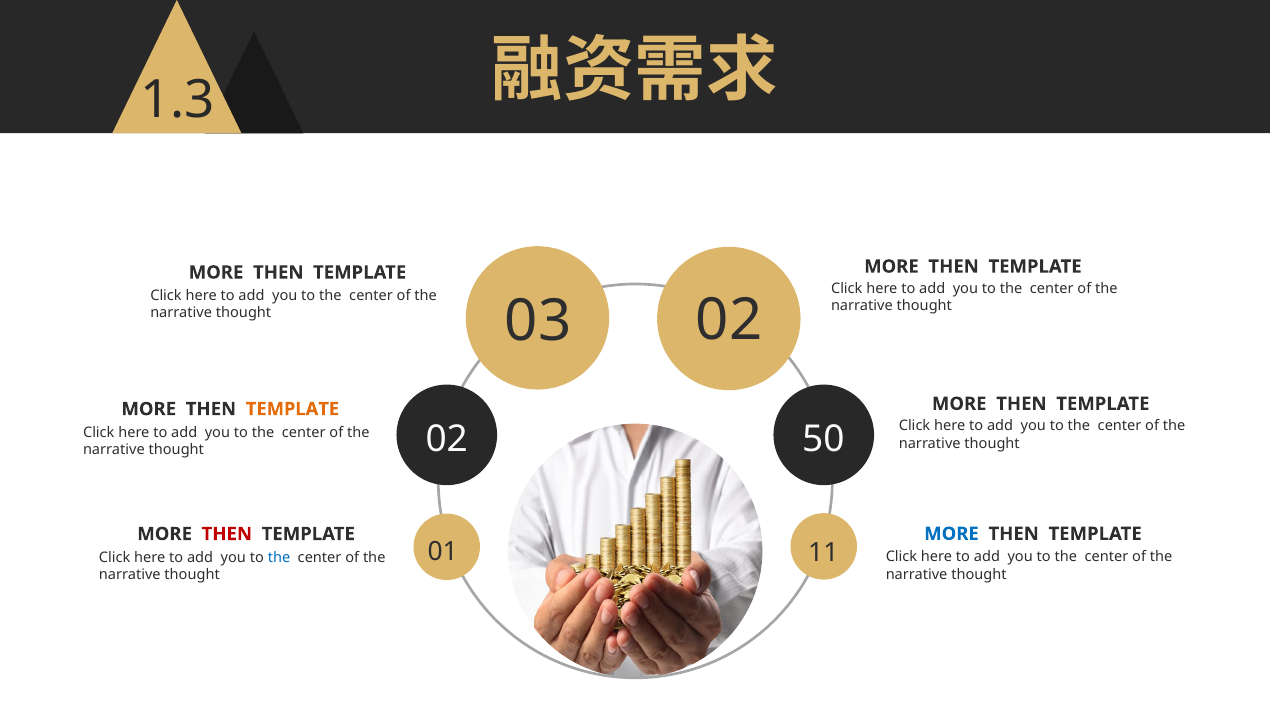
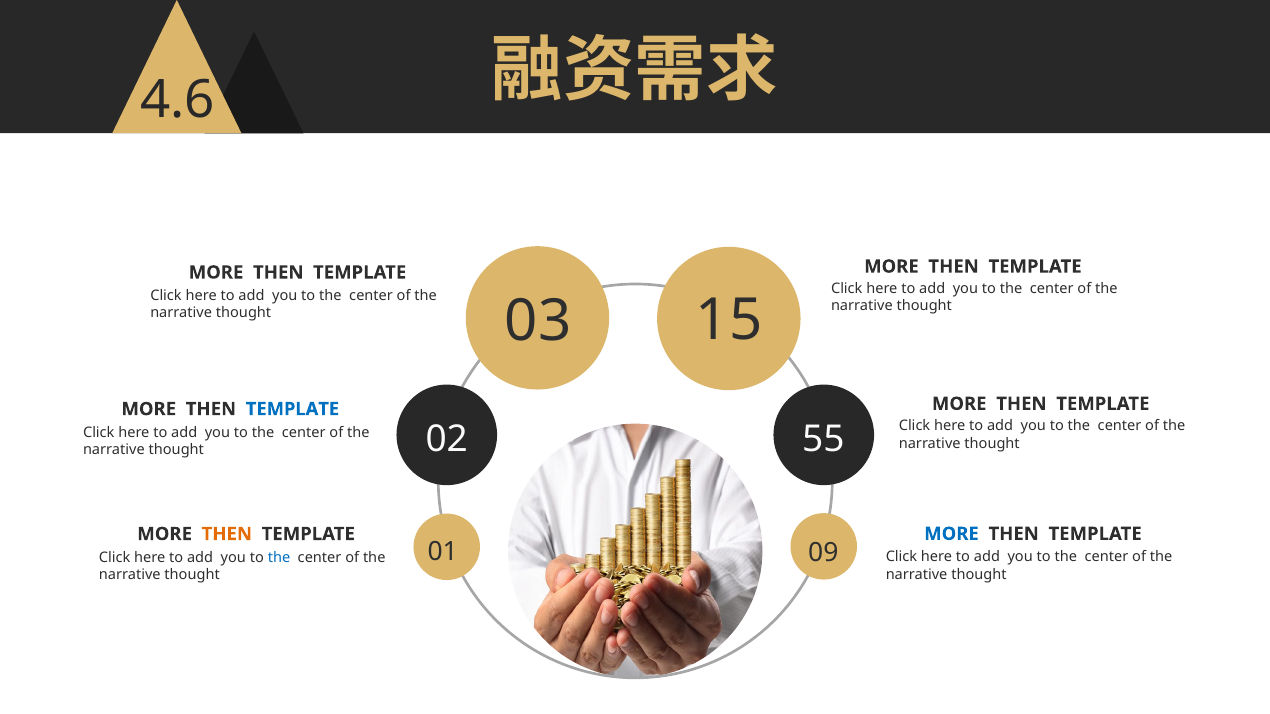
1.3: 1.3 -> 4.6 (178, 100)
03 02: 02 -> 15 (729, 320)
TEMPLATE colour: orange -> blue (292, 409)
50: 50 -> 55 (823, 439)
THEN colour: red -> orange (227, 534)
11: 11 -> 09 (823, 553)
